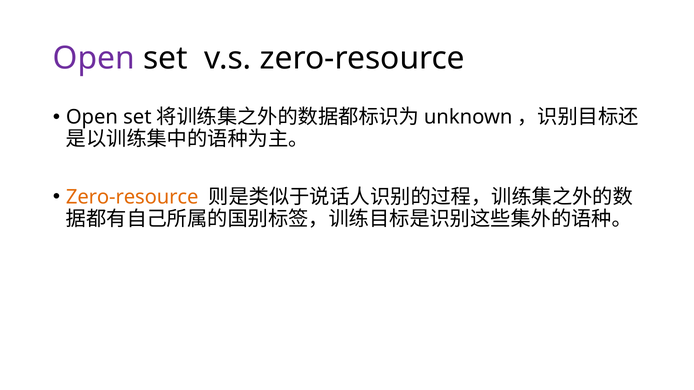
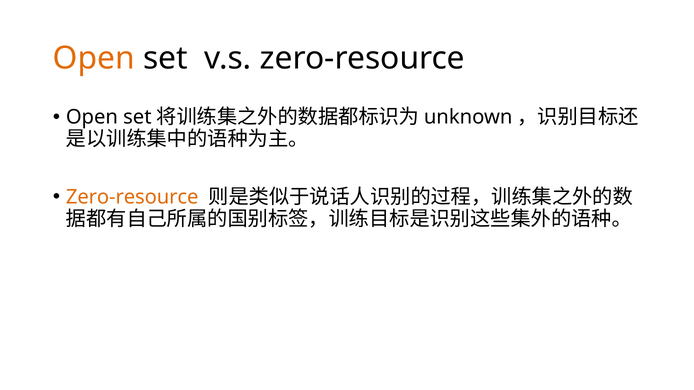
Open colour: purple -> orange (94, 58)
